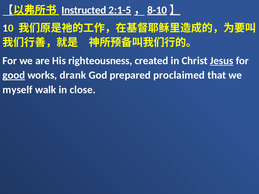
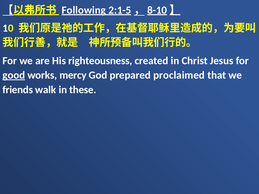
Instructed: Instructed -> Following (84, 10)
Jesus underline: present -> none (222, 61)
drank: drank -> mercy (73, 75)
myself: myself -> friends (18, 90)
close: close -> these (83, 90)
